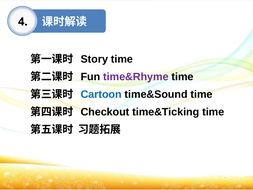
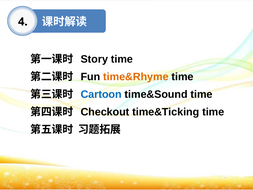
time&Rhyme colour: purple -> orange (136, 77)
